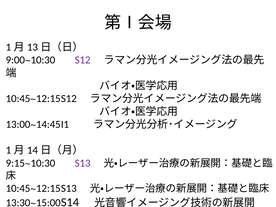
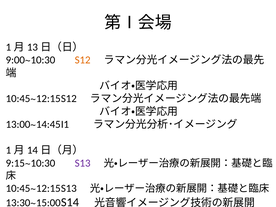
S12 colour: purple -> orange (83, 60)
